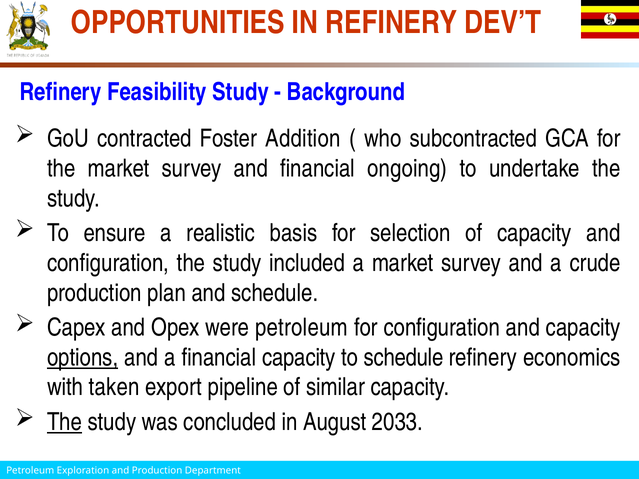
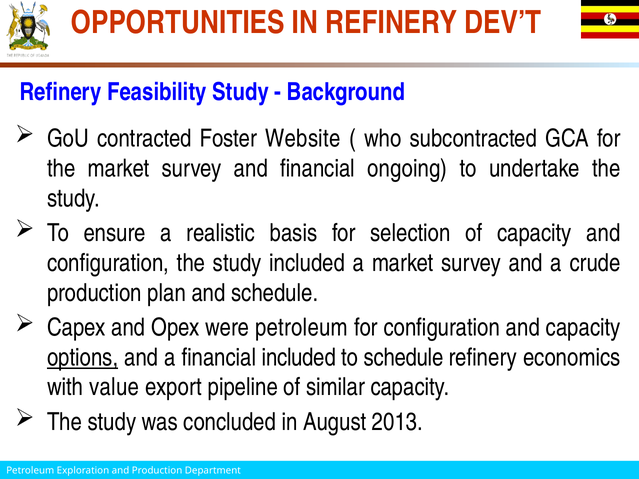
Addition: Addition -> Website (303, 139)
financial capacity: capacity -> included (299, 358)
taken: taken -> value (114, 387)
The underline: present -> none (65, 422)
2033: 2033 -> 2013 (397, 422)
